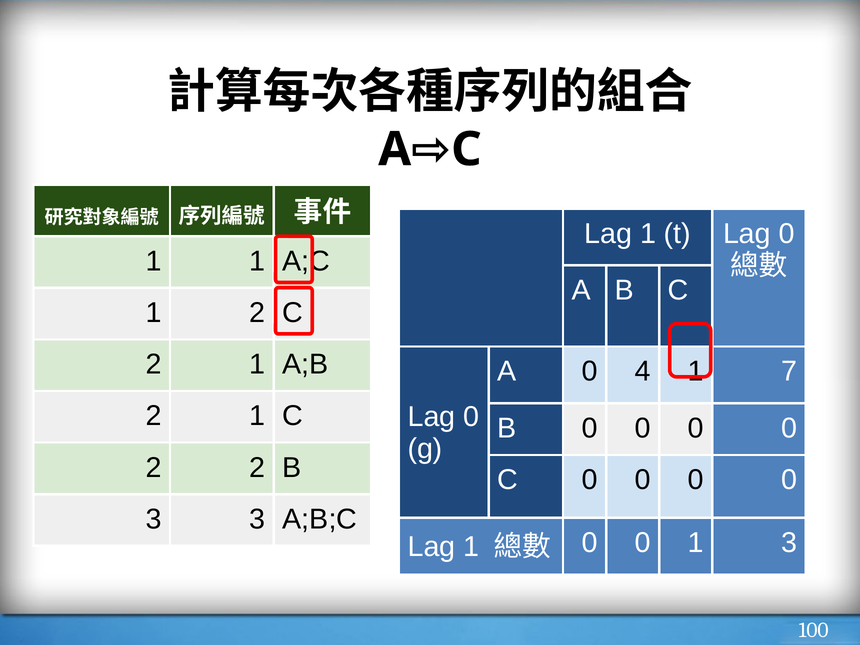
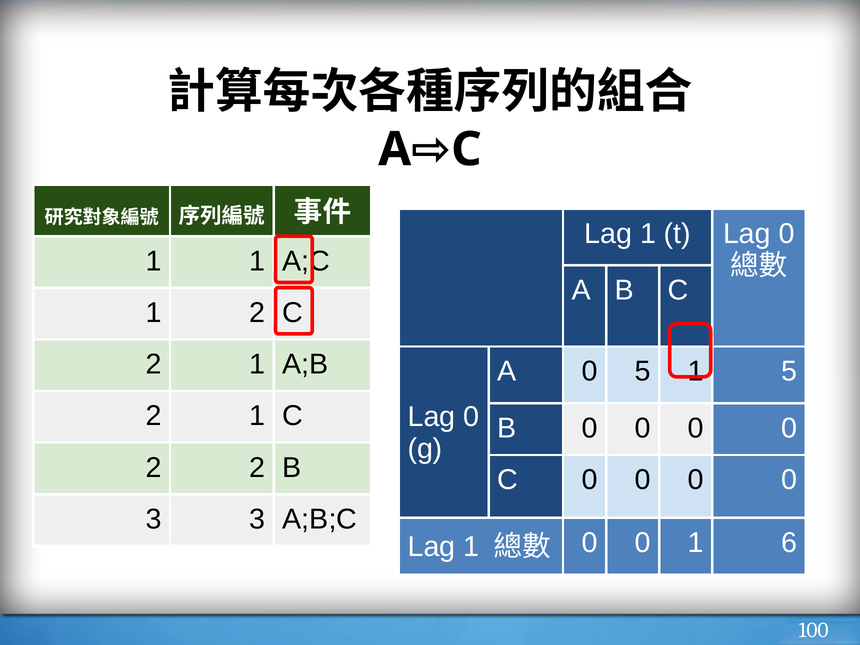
0 4: 4 -> 5 (643, 371)
7: 7 -> 5 (789, 371)
1 3: 3 -> 6 (789, 543)
